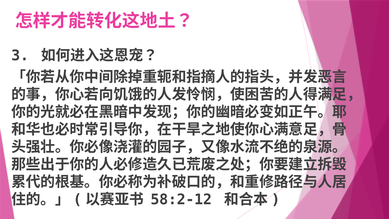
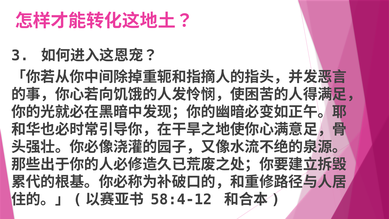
58:2-12: 58:2-12 -> 58:4-12 (181, 199)
